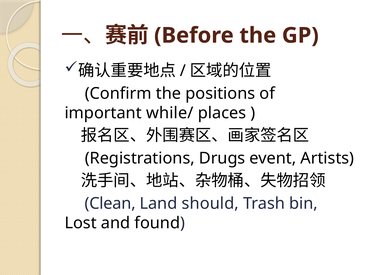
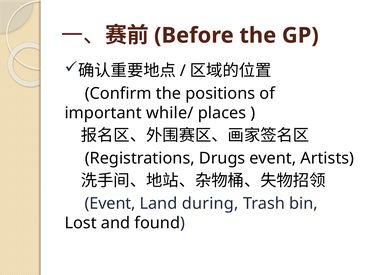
Clean: Clean -> Event (110, 204)
should: should -> during (210, 204)
